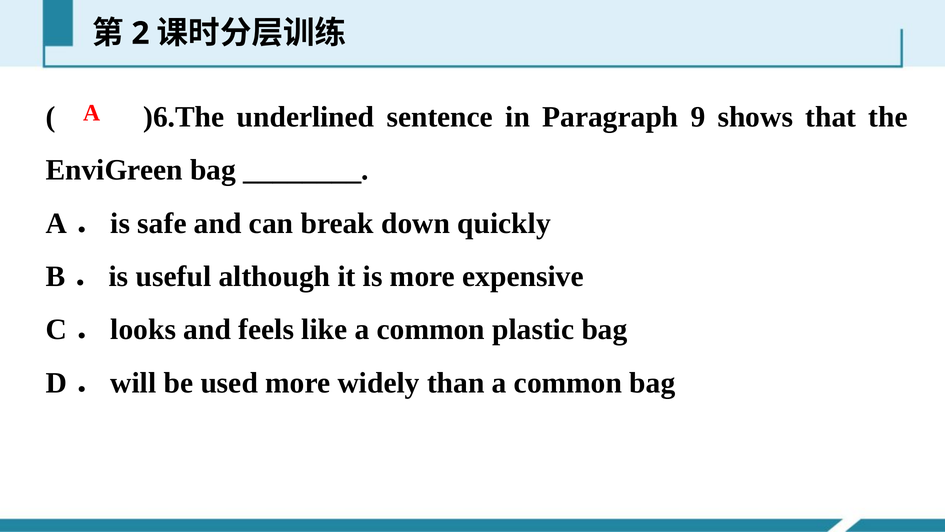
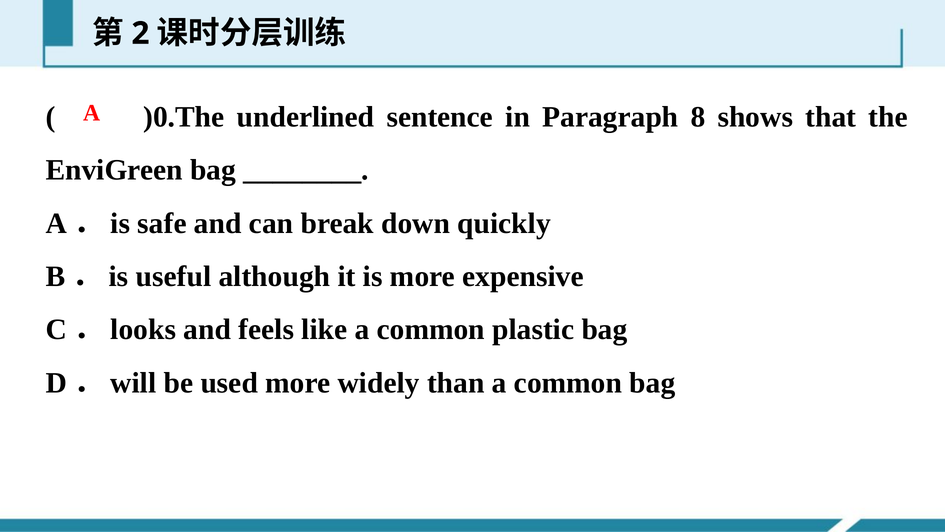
)6.The: )6.The -> )0.The (184, 117)
9: 9 -> 8 (698, 117)
